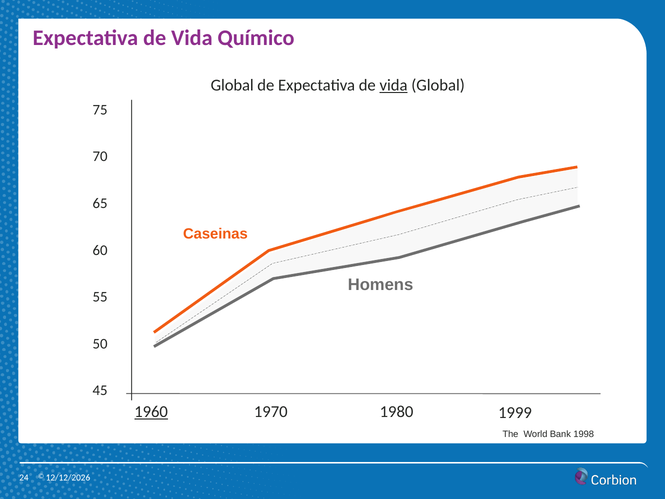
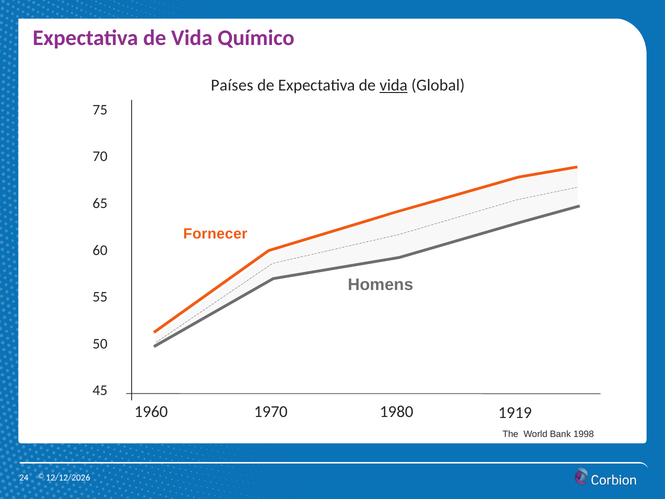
Global: Global -> Países (232, 85)
Caseinas: Caseinas -> Fornecer (215, 234)
1960 underline: present -> none (151, 412)
1999: 1999 -> 1919 (515, 413)
